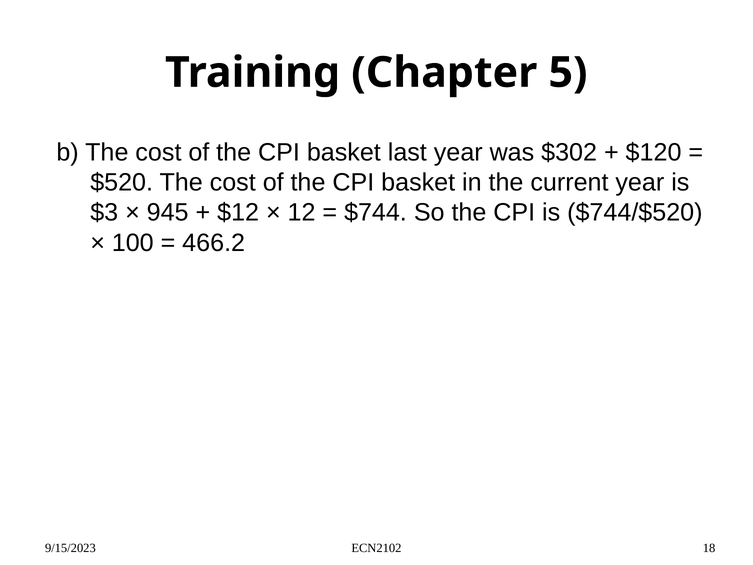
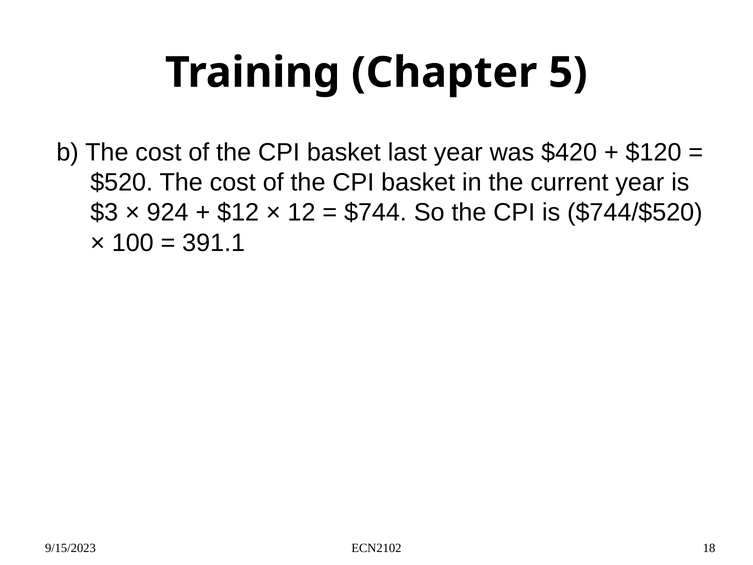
$302: $302 -> $420 (569, 152)
945: 945 -> 924 (168, 213)
466.2: 466.2 -> 391.1 (214, 243)
